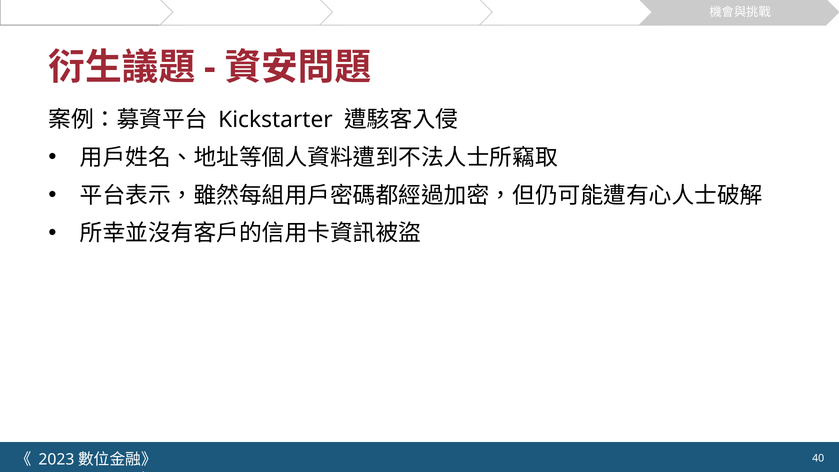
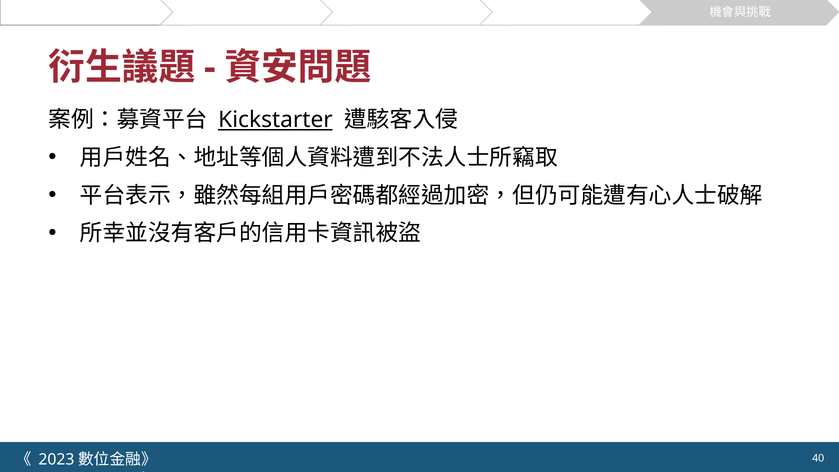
Kickstarter underline: none -> present (275, 120)
